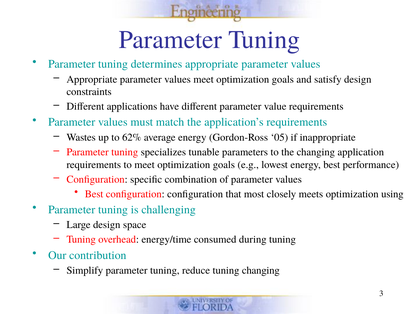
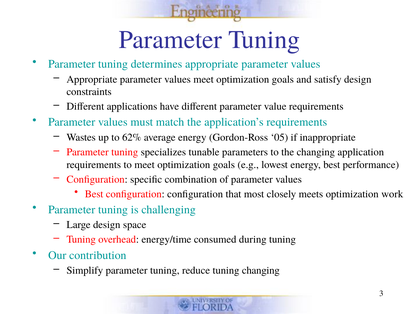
using: using -> work (392, 194)
